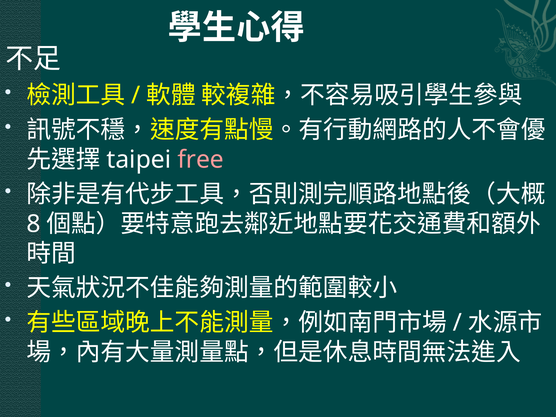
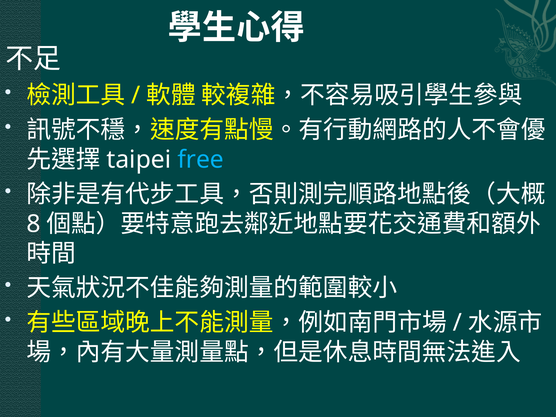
free colour: pink -> light blue (201, 160)
